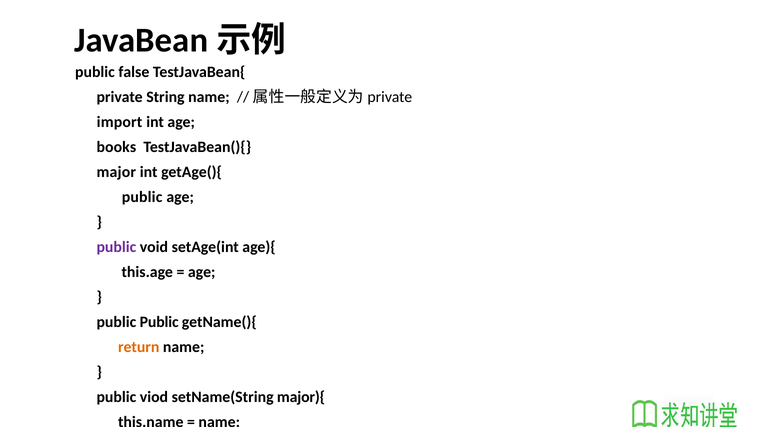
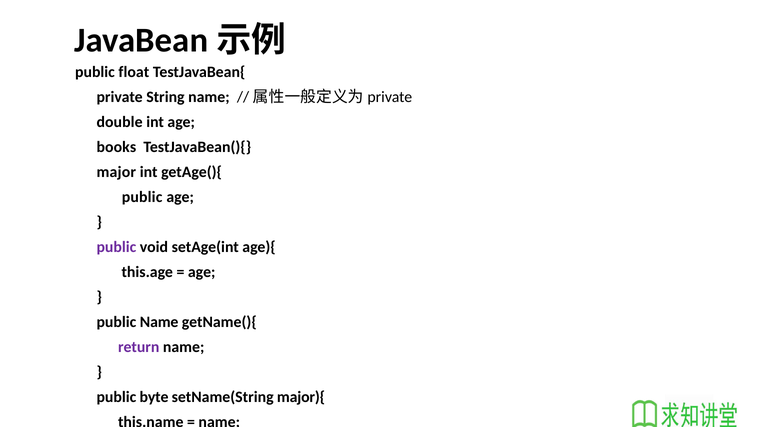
false: false -> float (134, 72)
import: import -> double (120, 122)
public Public: Public -> Name (159, 322)
return colour: orange -> purple (139, 347)
viod: viod -> byte (154, 396)
